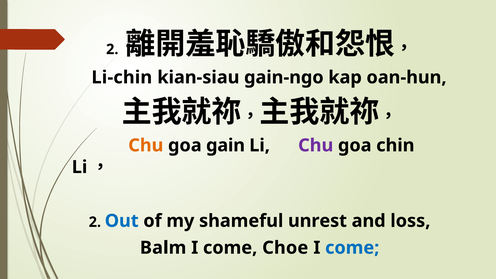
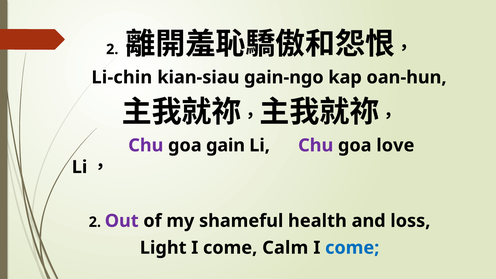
Chu colour: orange -> purple (146, 145)
chin: chin -> love (395, 145)
Out colour: blue -> purple (122, 221)
unrest: unrest -> health (317, 221)
Balm: Balm -> Light (163, 248)
Choe: Choe -> Calm (285, 248)
